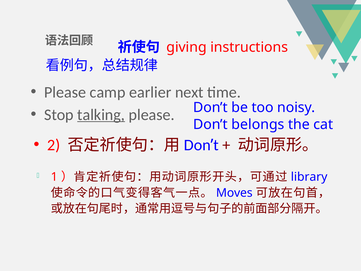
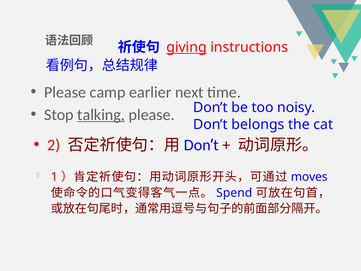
giving underline: none -> present (187, 47)
library: library -> moves (309, 177)
Moves: Moves -> Spend (234, 193)
